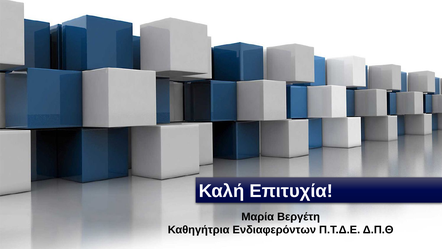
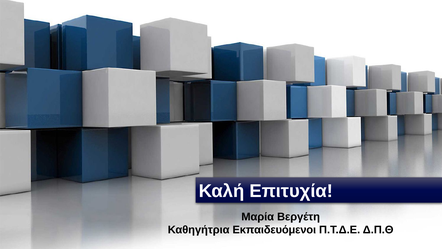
Ενδιαφερόντων: Ενδιαφερόντων -> Εκπαιδευόμενοι (274, 230)
